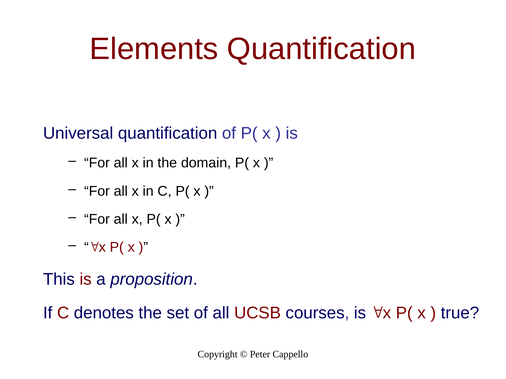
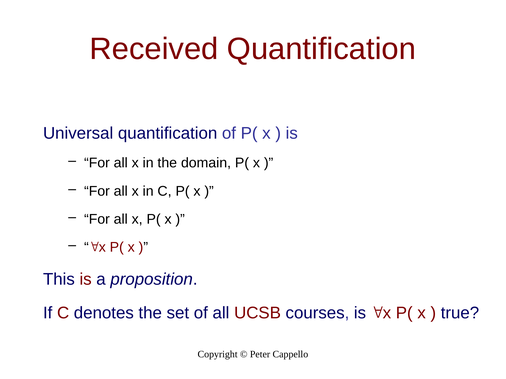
Elements: Elements -> Received (154, 49)
